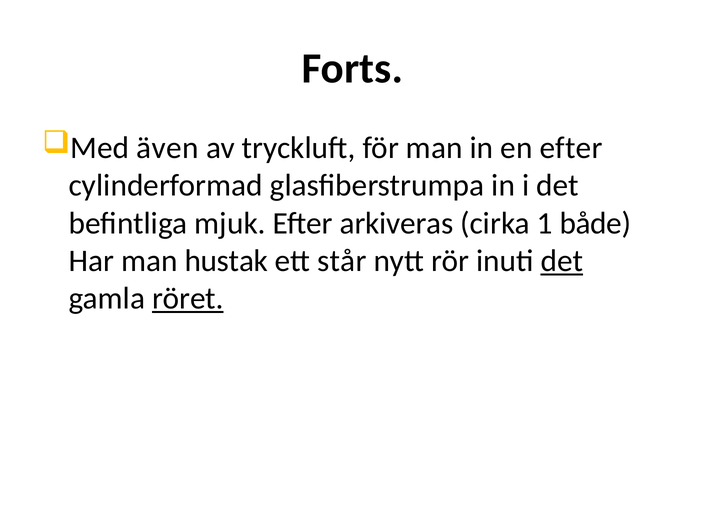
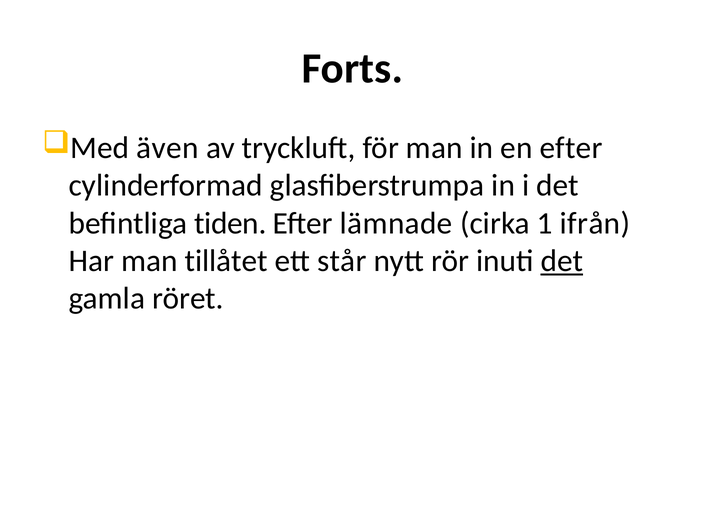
mjuk: mjuk -> tiden (230, 223)
arkiveras: arkiveras -> lämnade (396, 223)
både: både -> ifrån (595, 223)
hustak: hustak -> tillåtet (226, 261)
röret underline: present -> none (188, 298)
